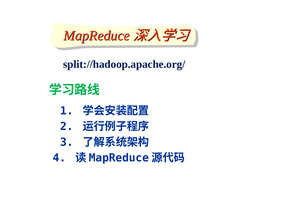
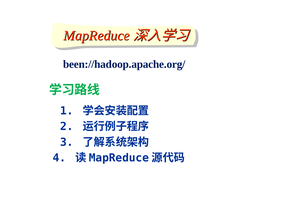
split://hadoop.apache.org/: split://hadoop.apache.org/ -> been://hadoop.apache.org/ (124, 64)
